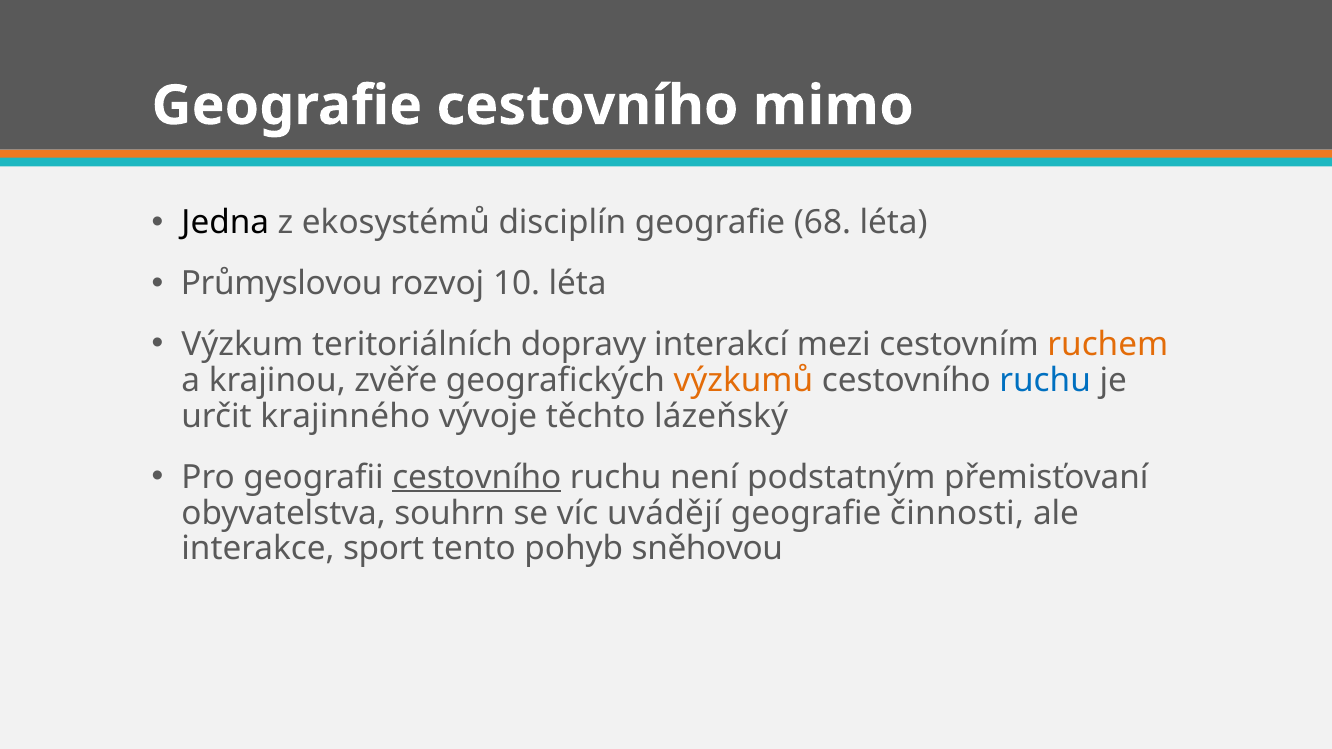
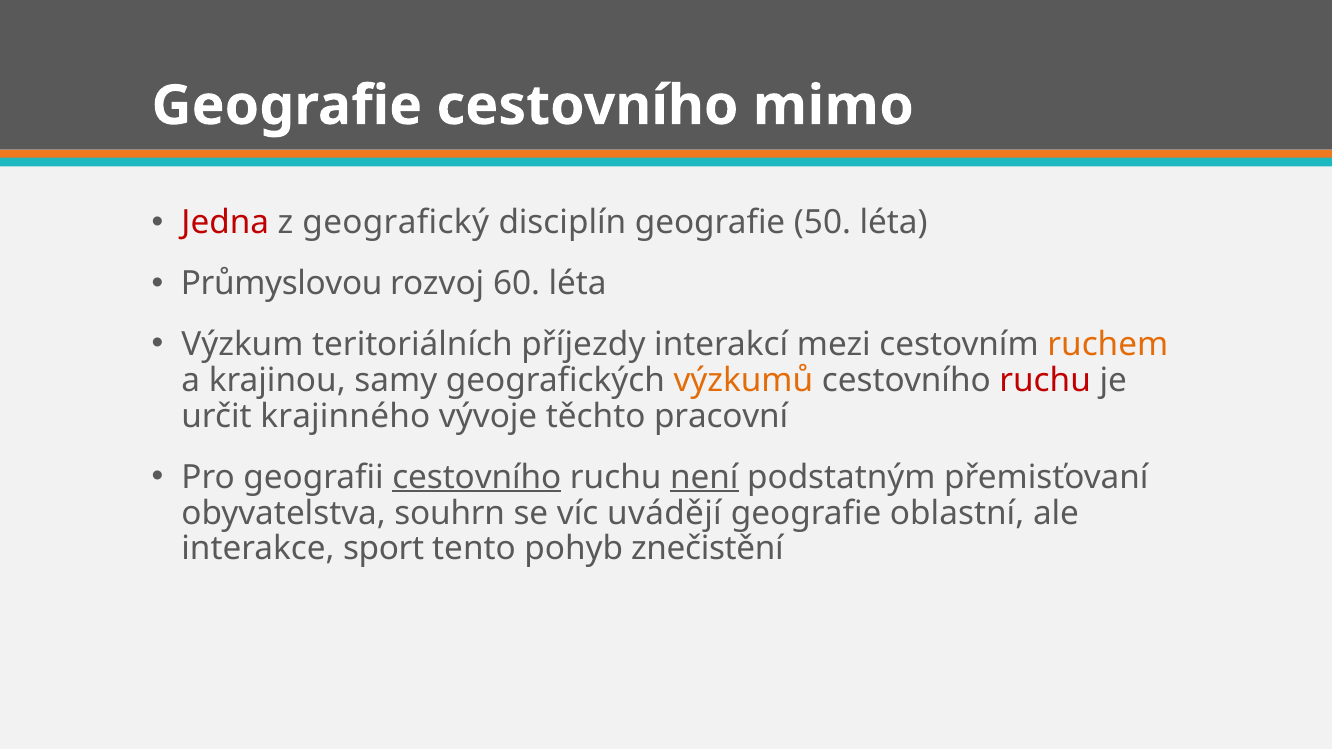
Jedna colour: black -> red (225, 223)
ekosystémů: ekosystémů -> geografický (396, 223)
68: 68 -> 50 (822, 223)
10: 10 -> 60 (516, 284)
dopravy: dopravy -> příjezdy (583, 344)
zvěře: zvěře -> samy (396, 380)
ruchu colour: blue -> red (1045, 380)
lázeňský: lázeňský -> pracovní (721, 416)
není underline: none -> present (704, 477)
činnosti: činnosti -> oblastní (957, 513)
sněhovou: sněhovou -> znečistění (707, 549)
